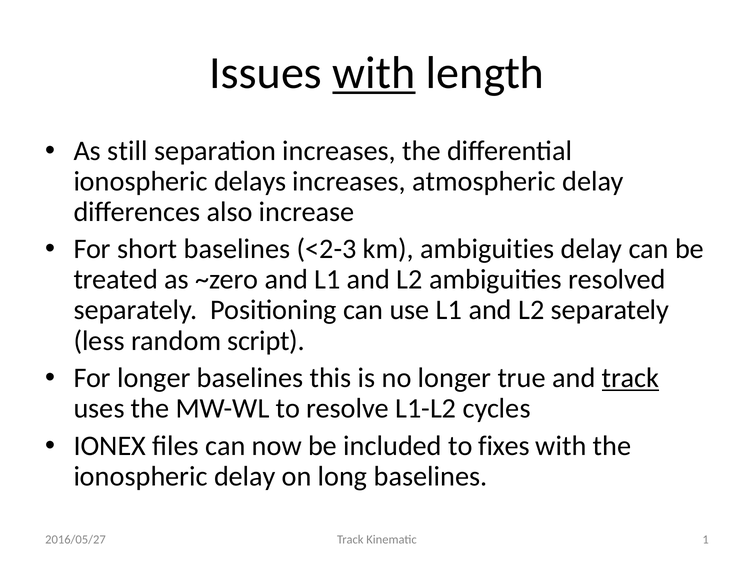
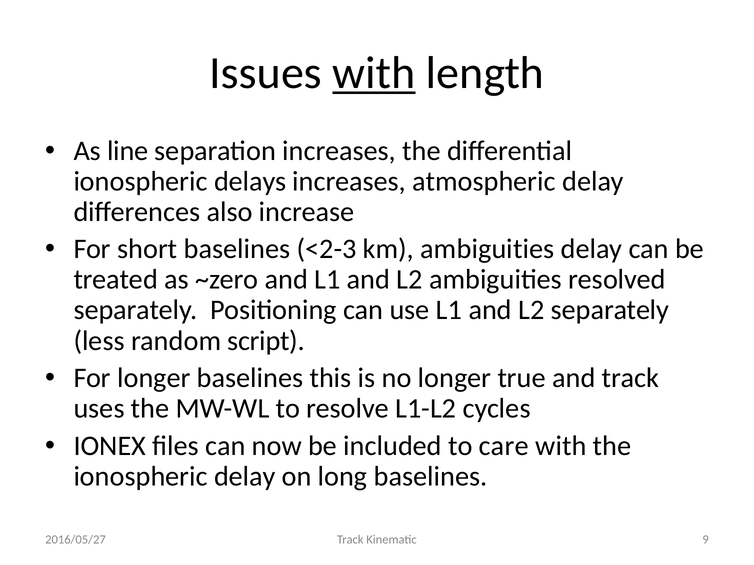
still: still -> line (128, 151)
track underline: present -> none (630, 378)
fixes: fixes -> care (504, 446)
1: 1 -> 9 (706, 540)
